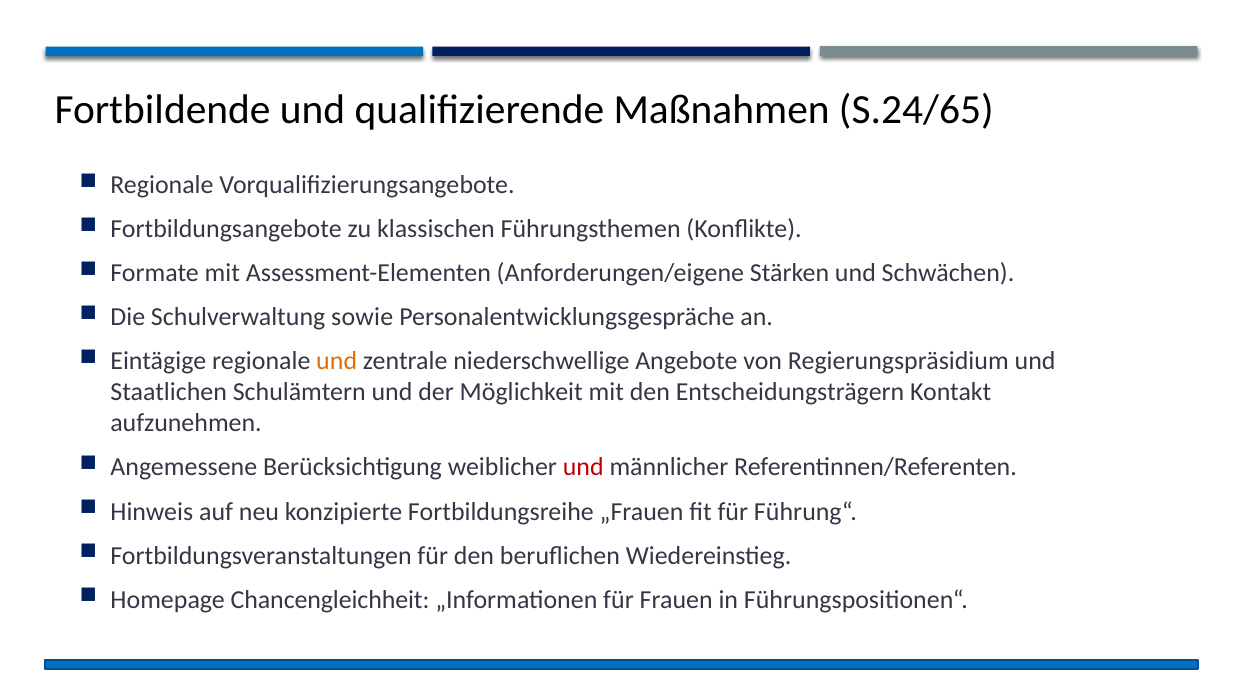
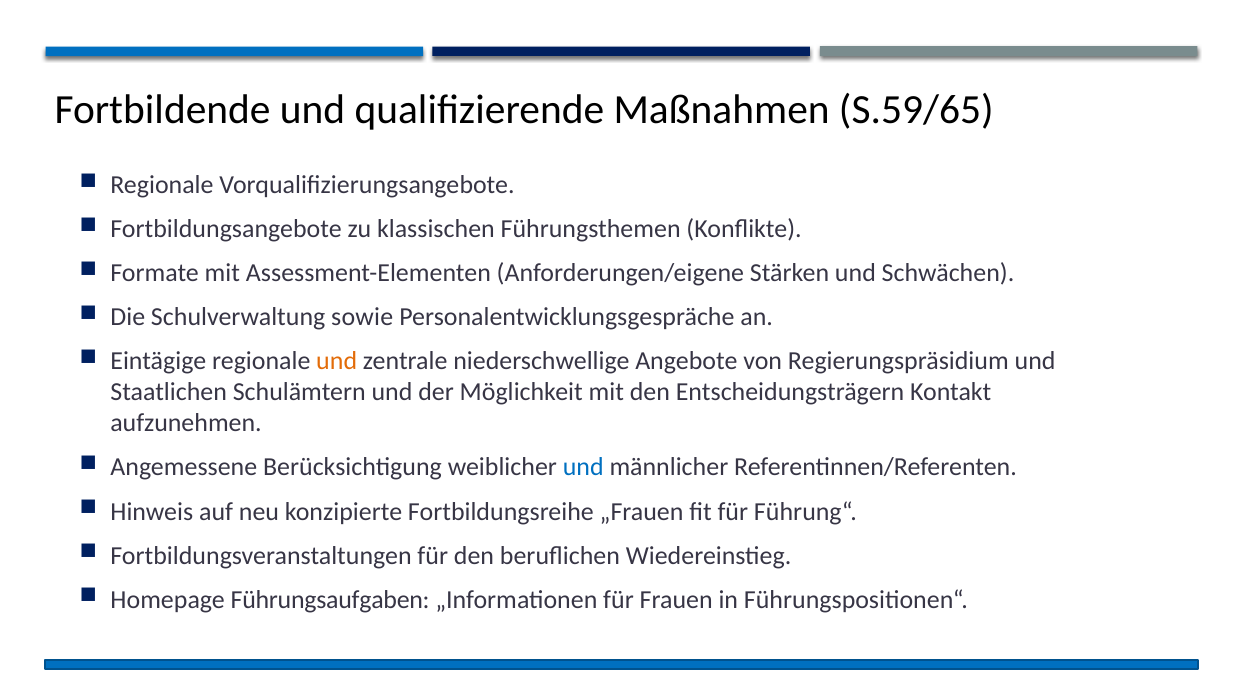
S.24/65: S.24/65 -> S.59/65 (916, 110)
und colour: red -> blue (583, 468)
Chancengleichheit: Chancengleichheit -> Führungsaufgaben (330, 600)
